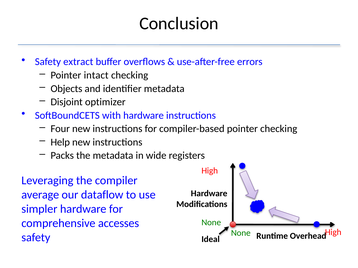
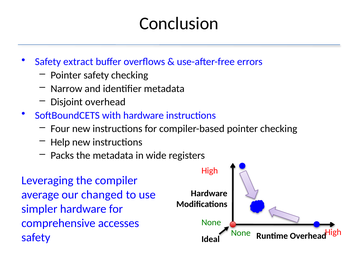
Pointer intact: intact -> safety (96, 75)
Objects: Objects -> Narrow (66, 89)
Disjoint optimizer: optimizer -> overhead (105, 102)
dataflow: dataflow -> changed (102, 195)
